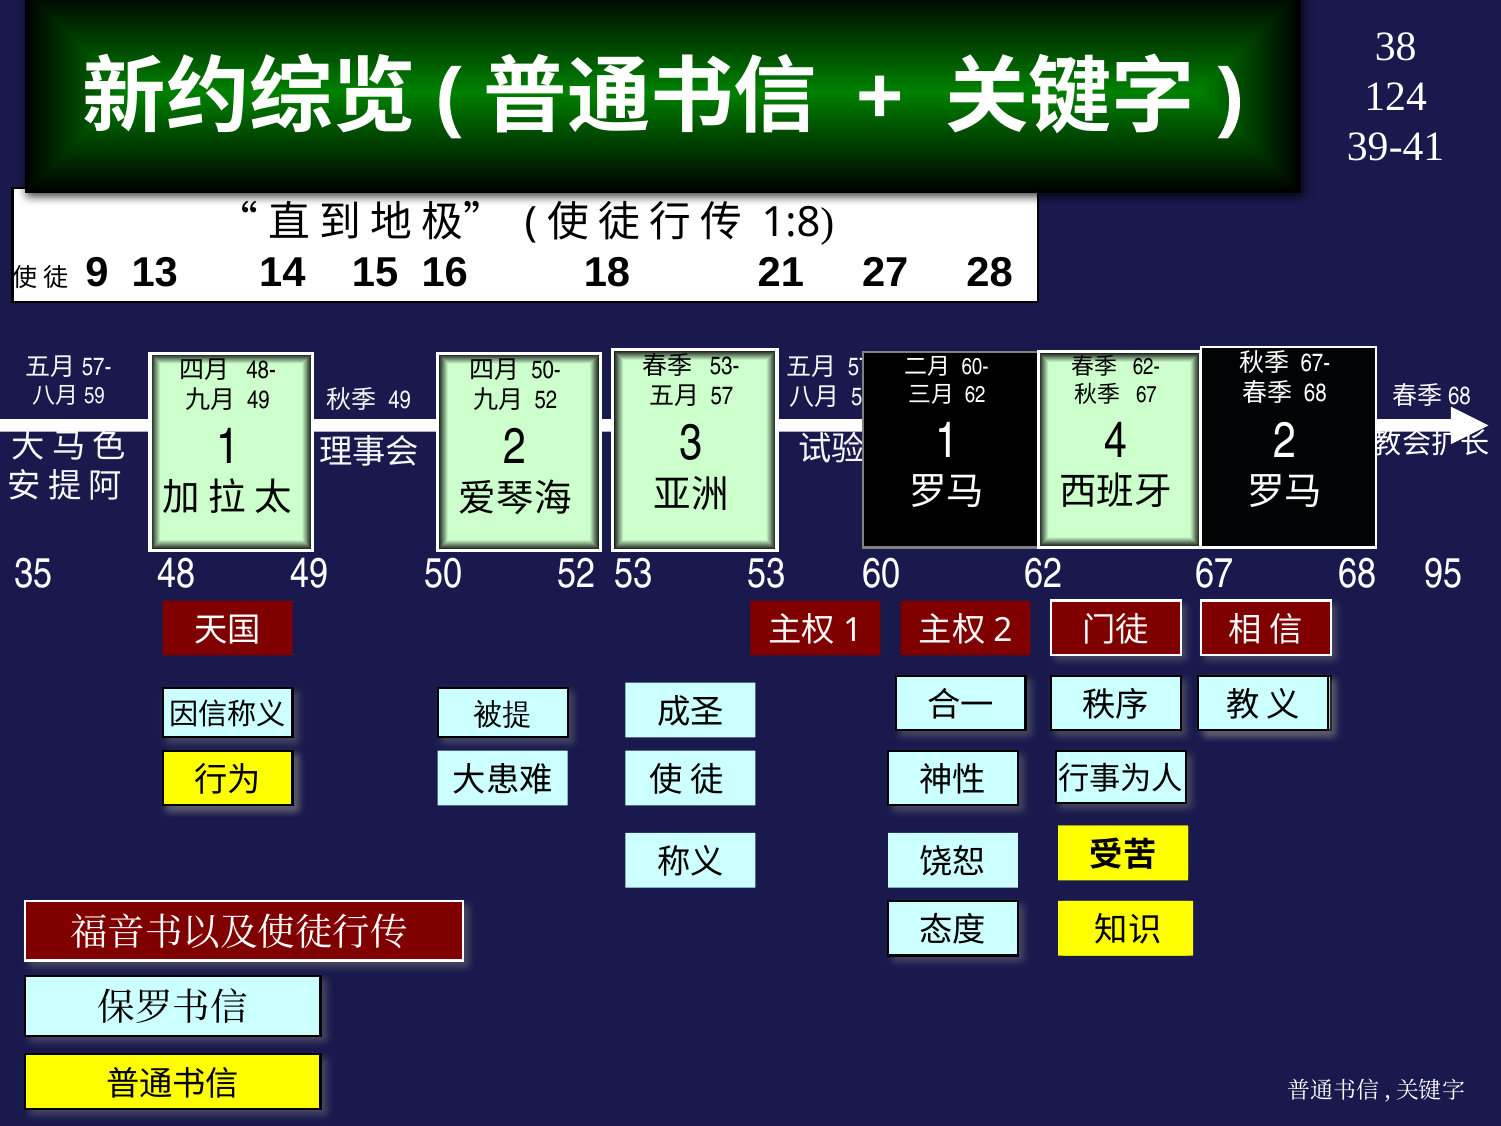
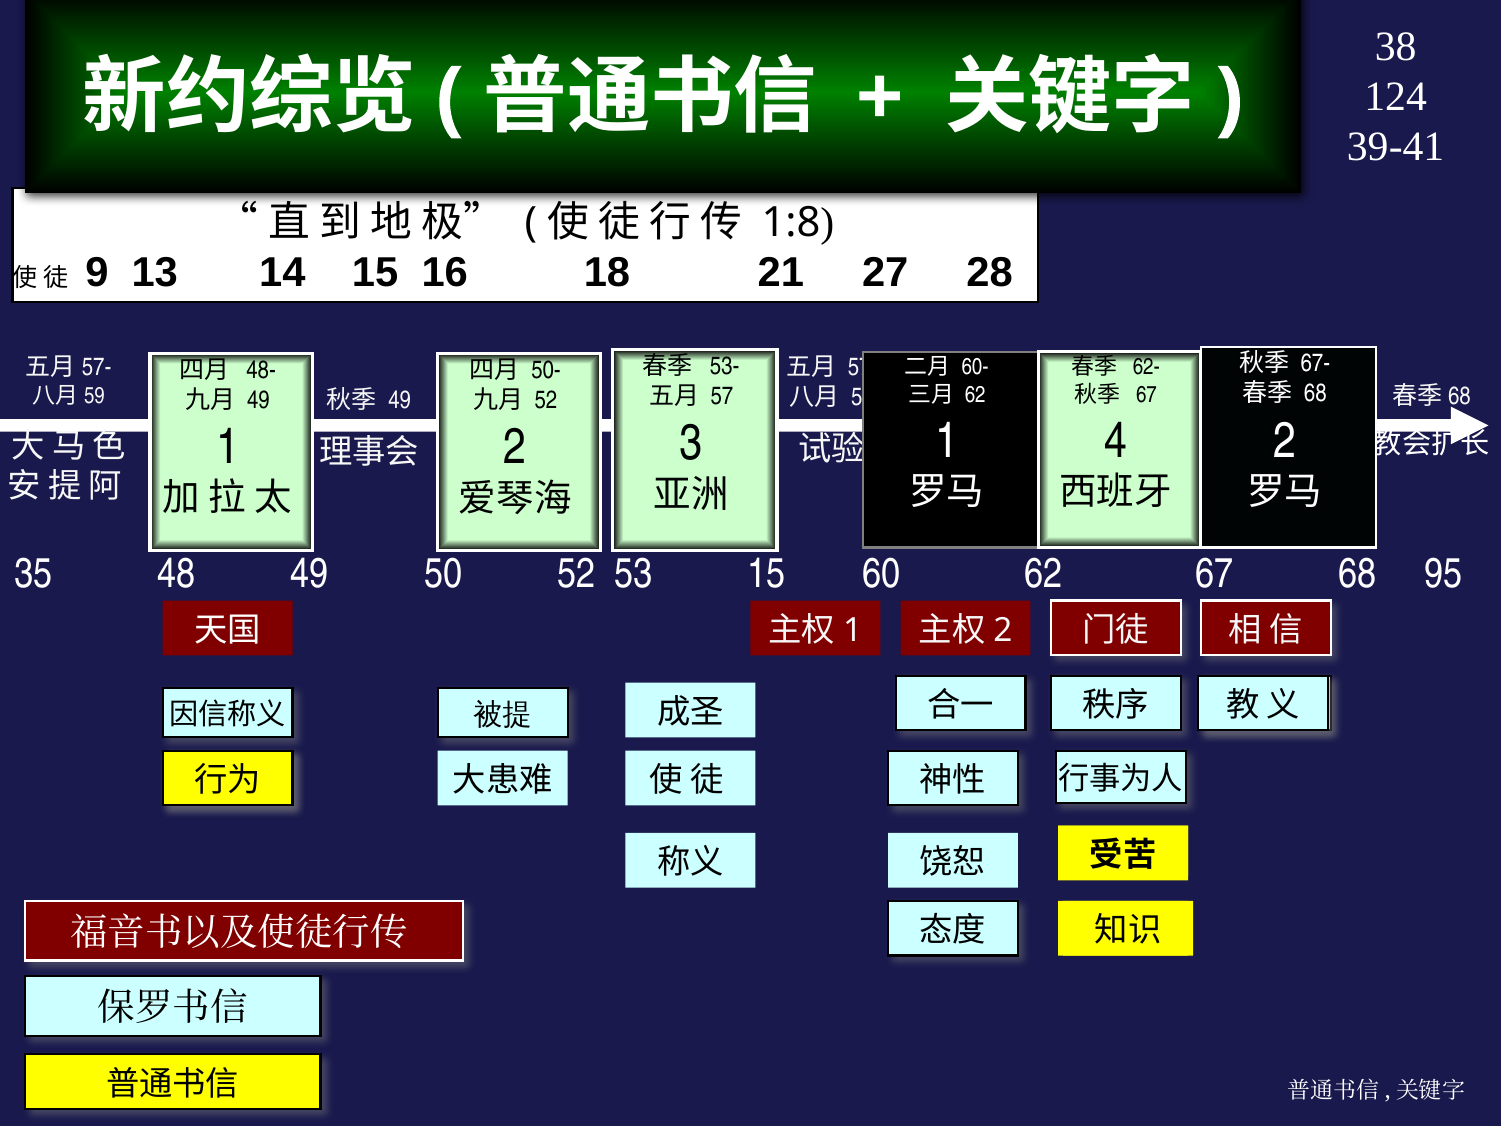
53 53: 53 -> 15 (767, 573)
